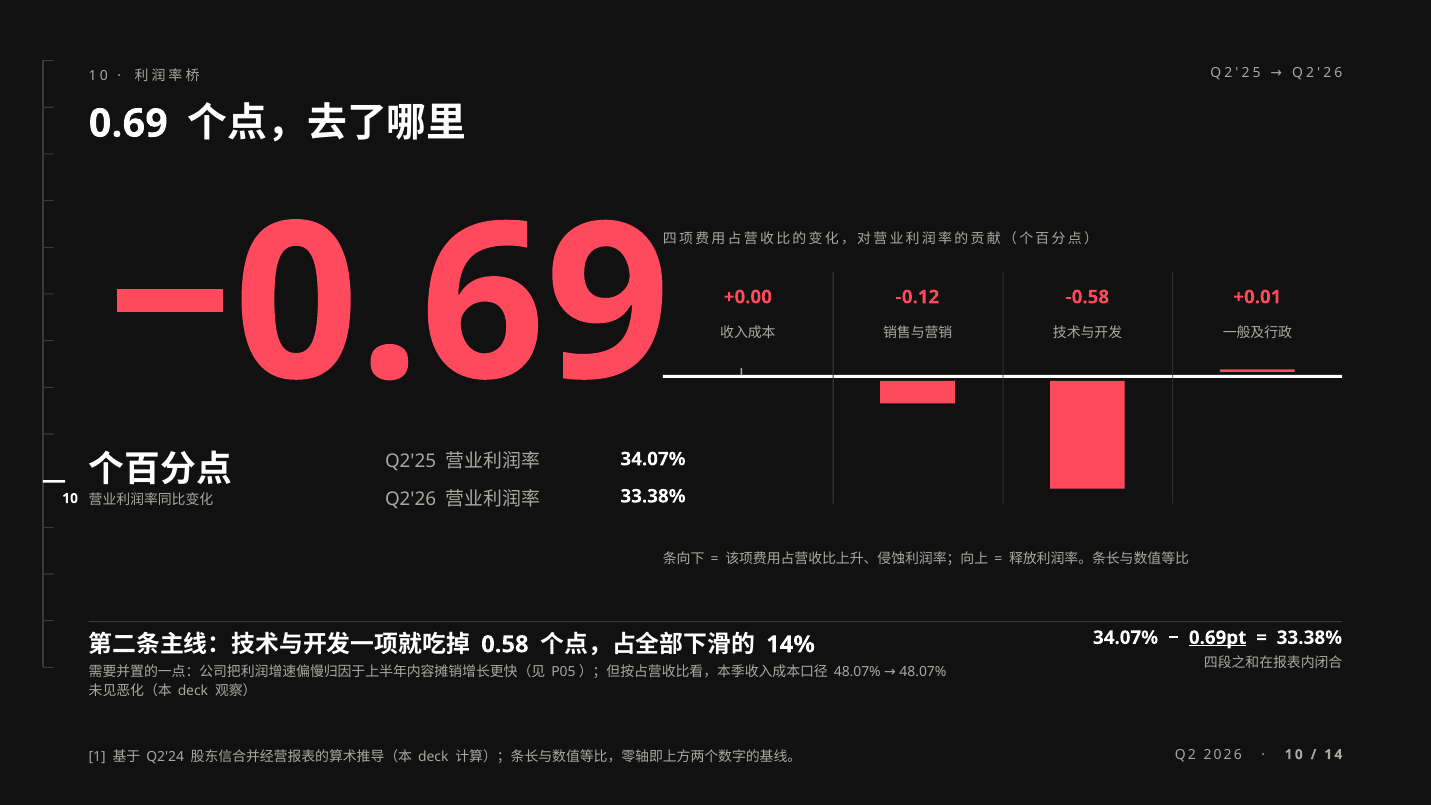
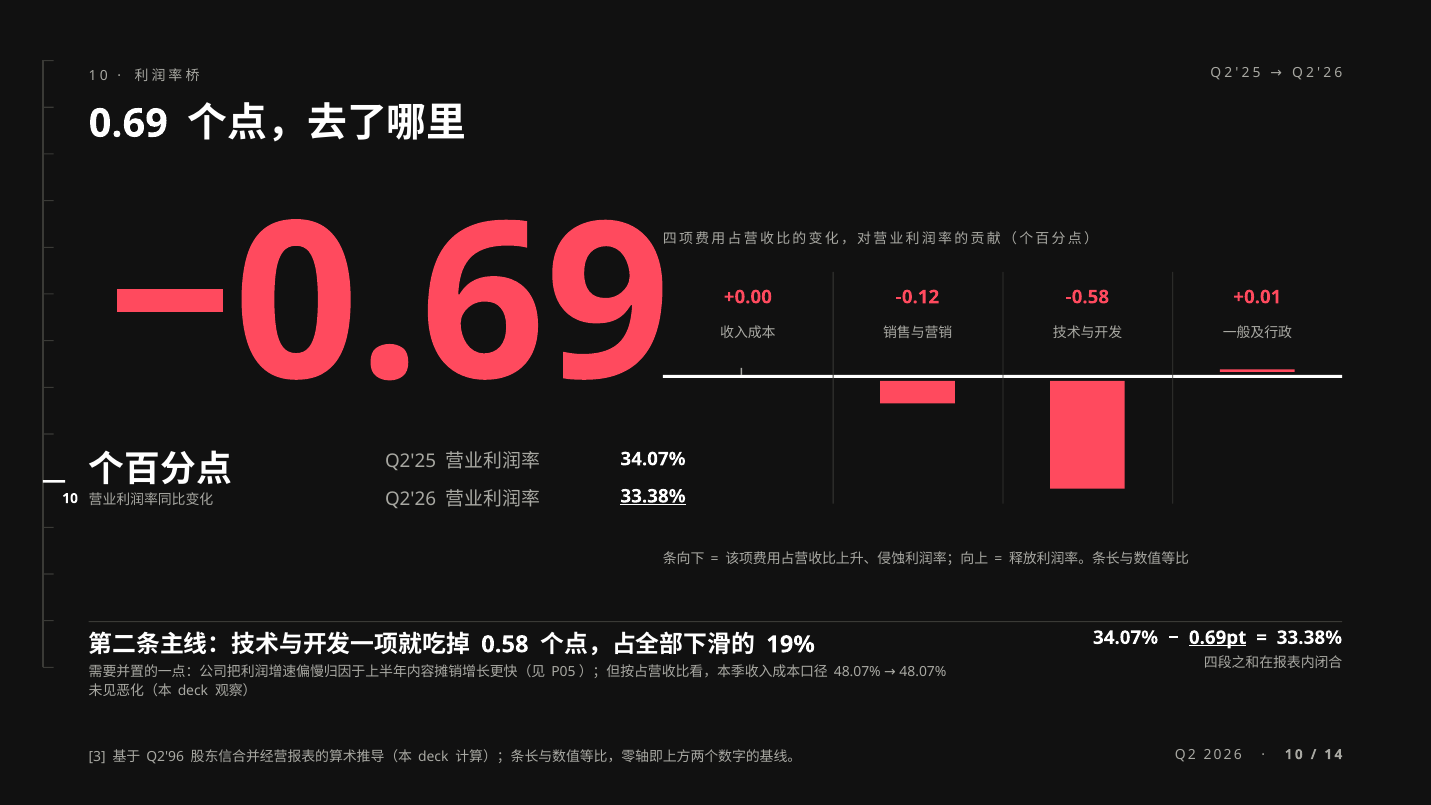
33.38% underline: none -> present (653, 496)
14%: 14% -> 19% (791, 644)
1: 1 -> 3 (97, 757)
Q2'24: Q2'24 -> Q2'96 (165, 757)
